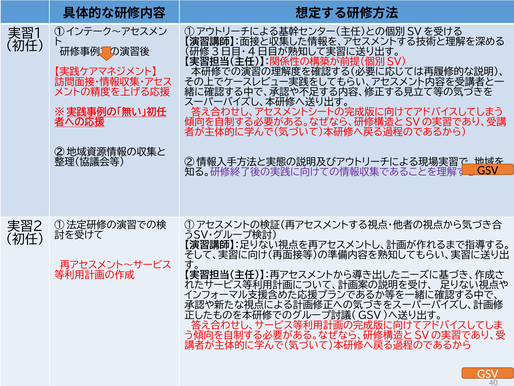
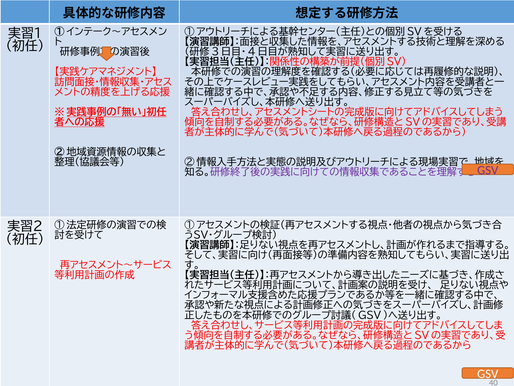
GSV colour: black -> purple (488, 170)
